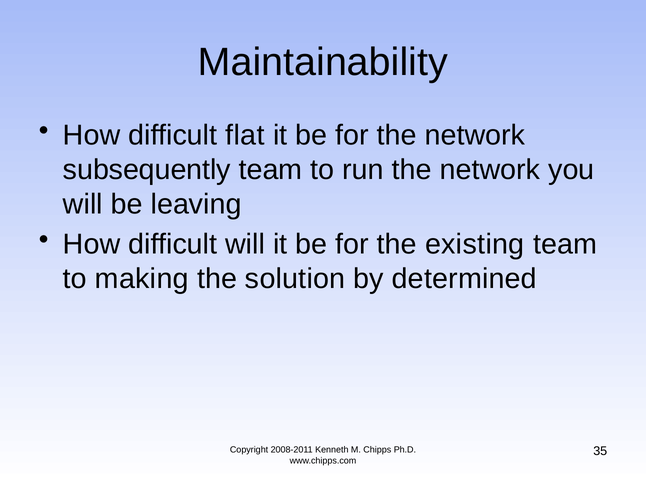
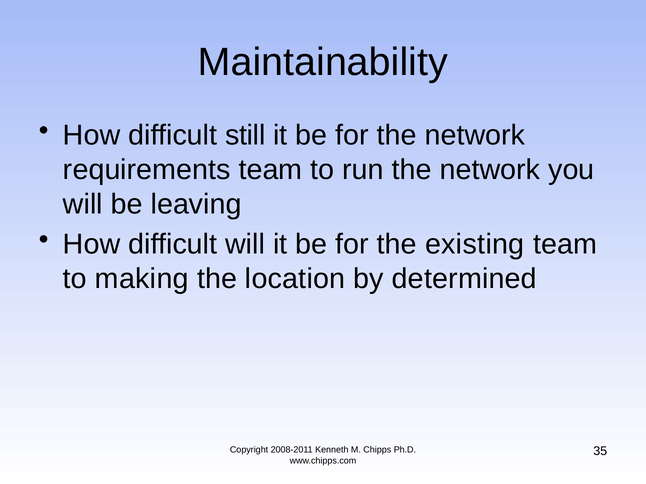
flat: flat -> still (245, 136)
subsequently: subsequently -> requirements (147, 170)
solution: solution -> location (295, 279)
